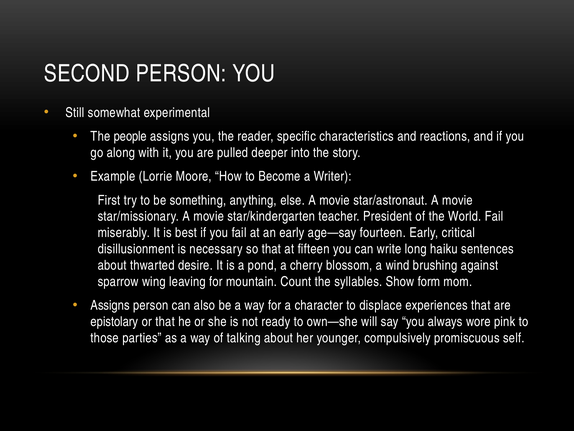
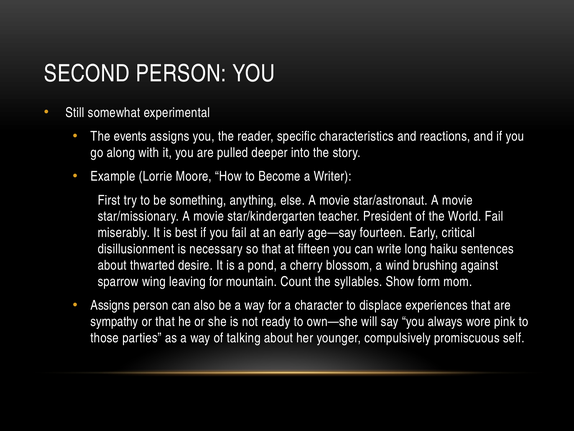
people: people -> events (130, 136)
epistolary: epistolary -> sympathy (114, 321)
